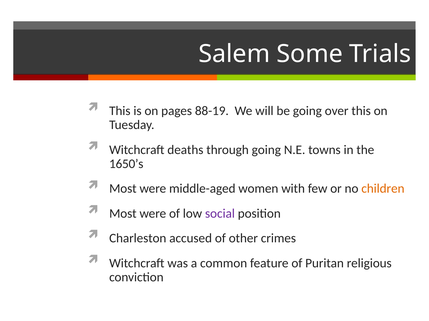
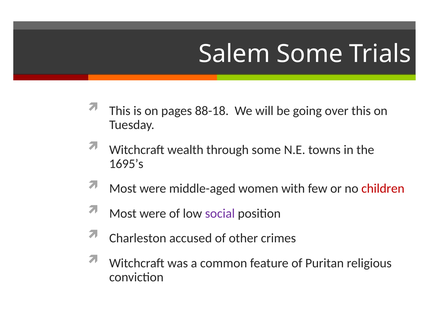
88-19: 88-19 -> 88-18 (212, 111)
deaths: deaths -> wealth (185, 150)
through going: going -> some (266, 150)
1650’s: 1650’s -> 1695’s (126, 164)
children colour: orange -> red (383, 189)
